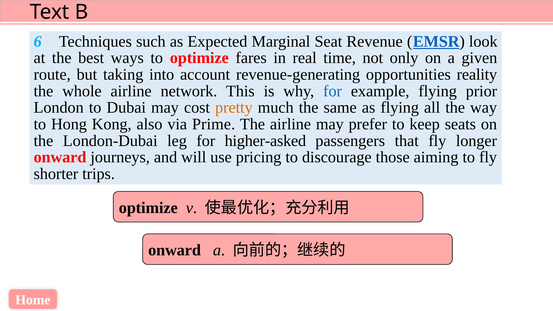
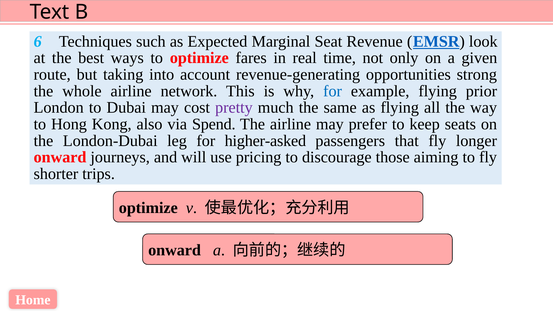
reality: reality -> strong (477, 75)
pretty colour: orange -> purple (234, 108)
Prime: Prime -> Spend (214, 124)
